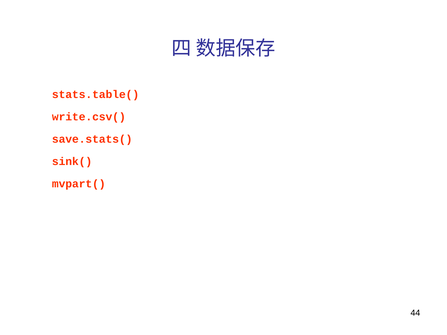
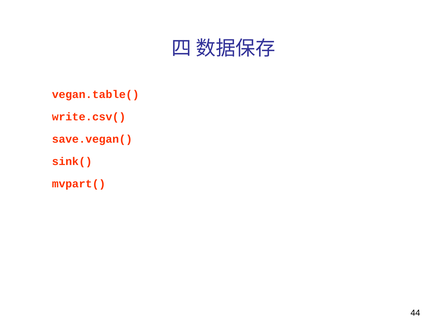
stats.table(: stats.table( -> vegan.table( (96, 95)
save.stats(: save.stats( -> save.vegan( (92, 139)
